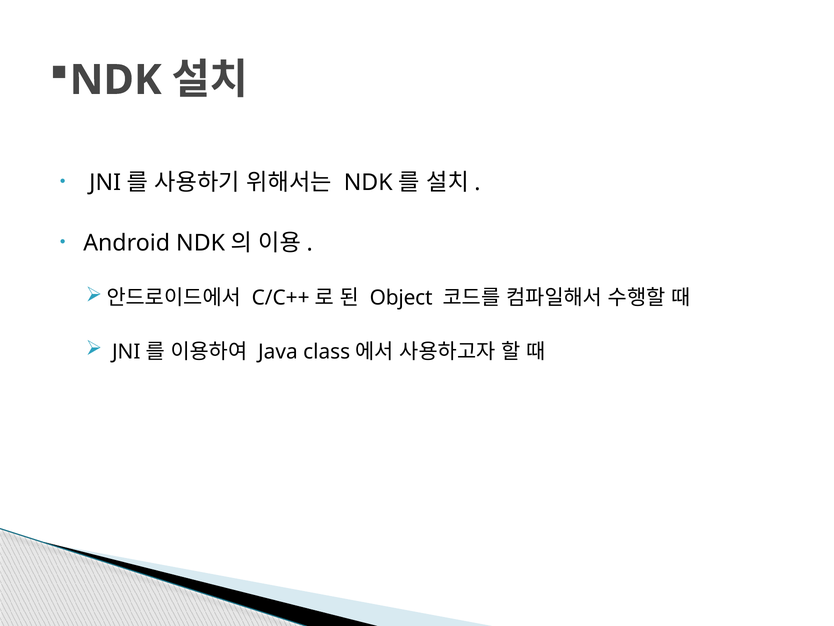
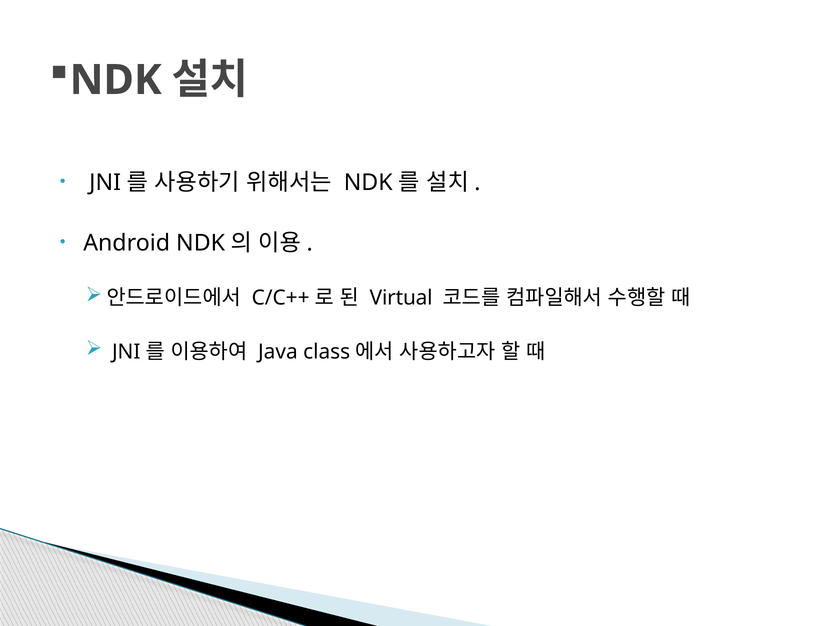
Object: Object -> Virtual (401, 298)
